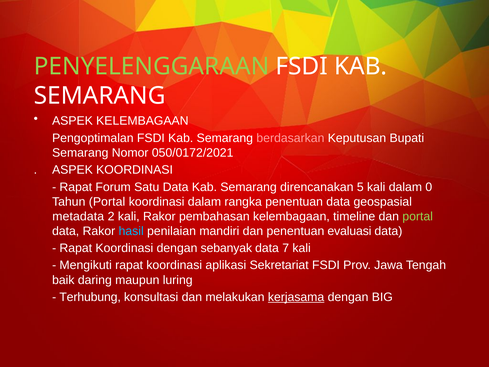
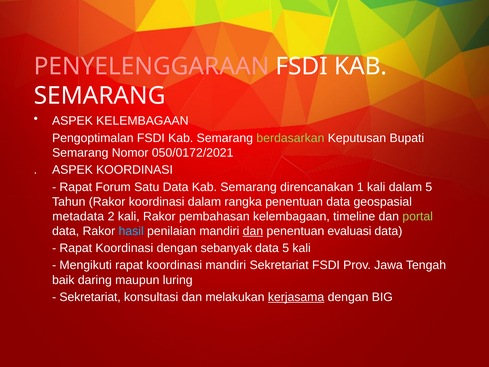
PENYELENGGARAAN colour: light green -> pink (152, 66)
berdasarkan colour: pink -> light green (290, 138)
5: 5 -> 1 (360, 187)
dalam 0: 0 -> 5 (429, 187)
Tahun Portal: Portal -> Rakor (107, 202)
dan underline: none -> present (253, 231)
data 7: 7 -> 5 (286, 248)
koordinasi aplikasi: aplikasi -> mandiri (226, 265)
Terhubung: Terhubung -> Sekretariat (90, 297)
